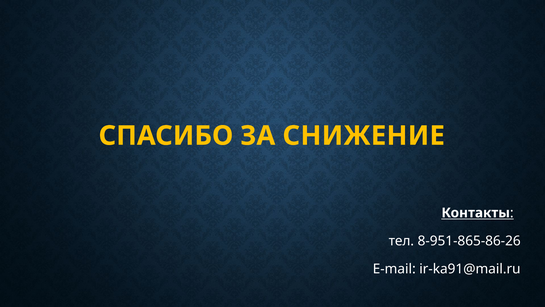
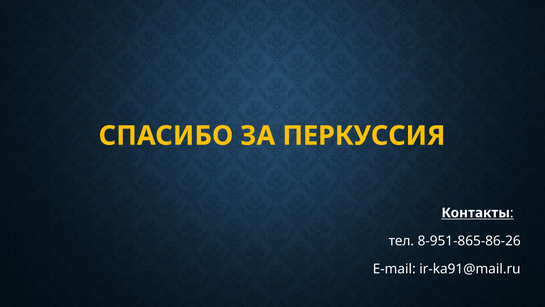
СНИЖЕНИЕ: СНИЖЕНИЕ -> ПЕРКУССИЯ (364, 136)
